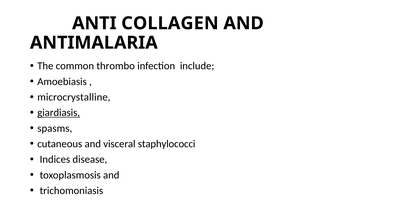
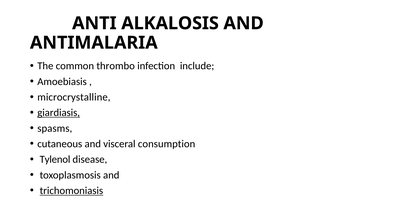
COLLAGEN: COLLAGEN -> ALKALOSIS (170, 23)
staphylococci: staphylococci -> consumption (167, 144)
Indices: Indices -> Tylenol (55, 160)
trichomoniasis underline: none -> present (71, 191)
